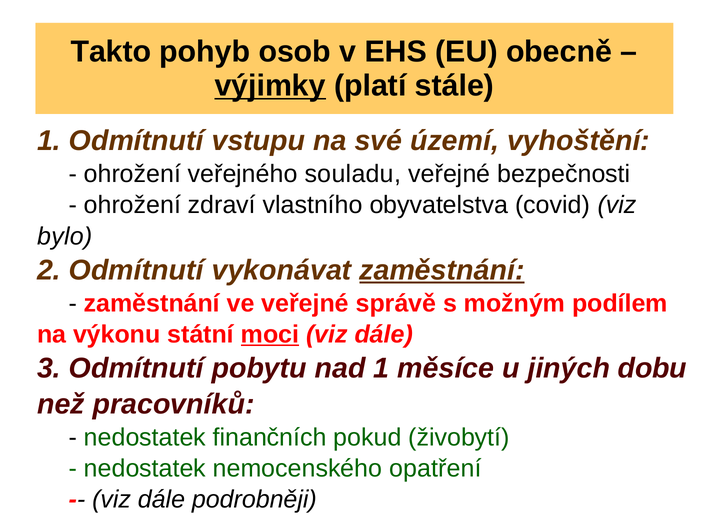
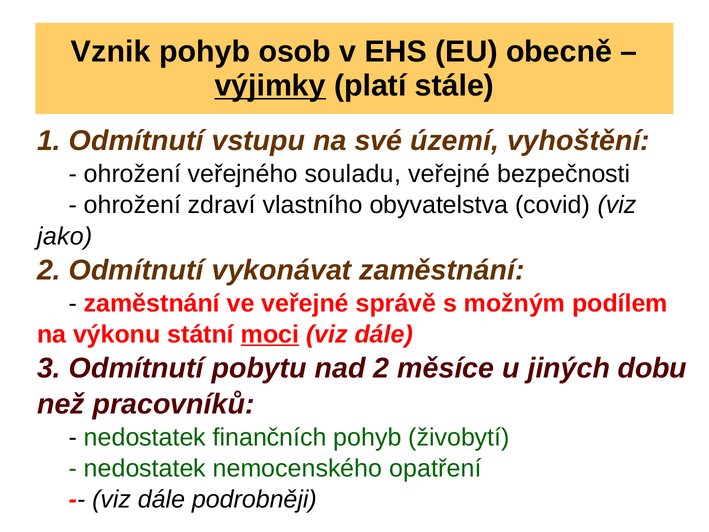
Takto: Takto -> Vznik (111, 52)
bylo: bylo -> jako (65, 236)
zaměstnání underline: present -> none (442, 270)
nad 1: 1 -> 2 (381, 368)
finančních pokud: pokud -> pohyb (367, 437)
